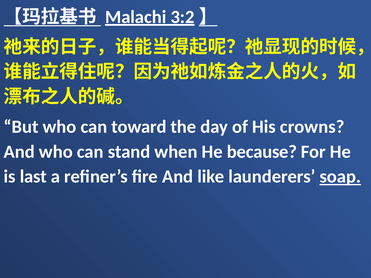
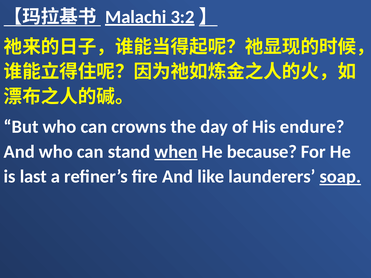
toward: toward -> crowns (139, 127)
crowns: crowns -> endure (312, 127)
when underline: none -> present (176, 152)
